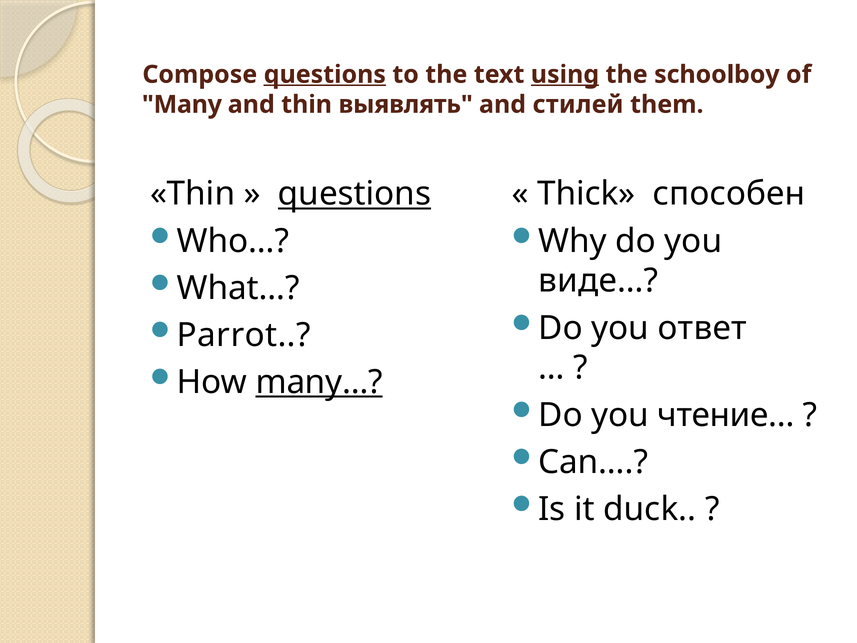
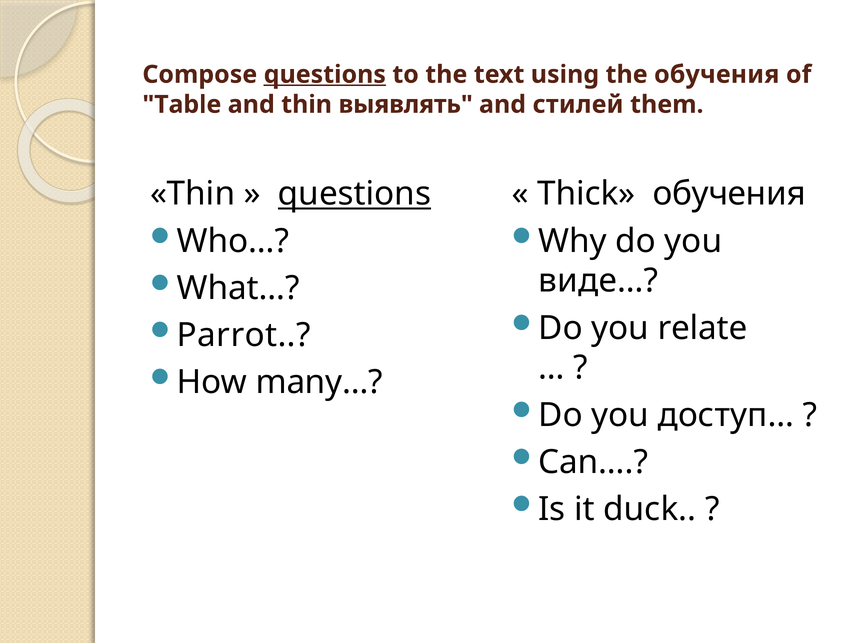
using underline: present -> none (565, 74)
the schoolboy: schoolboy -> обучения (717, 74)
Many: Many -> Table (182, 104)
Thick способен: способен -> обучения (729, 194)
ответ: ответ -> relate (703, 328)
many… underline: present -> none (319, 382)
чтение…: чтение… -> доступ… (726, 415)
